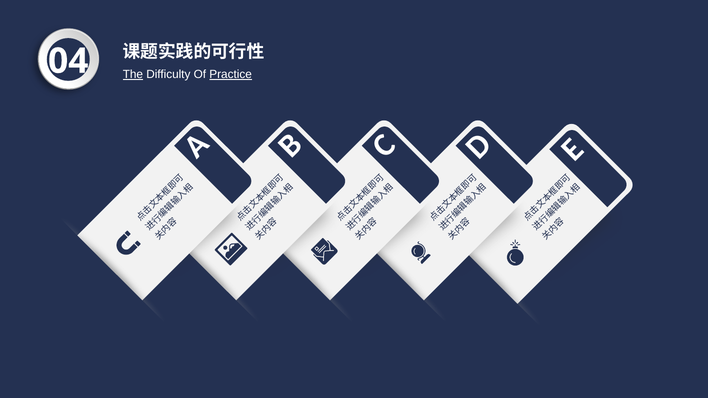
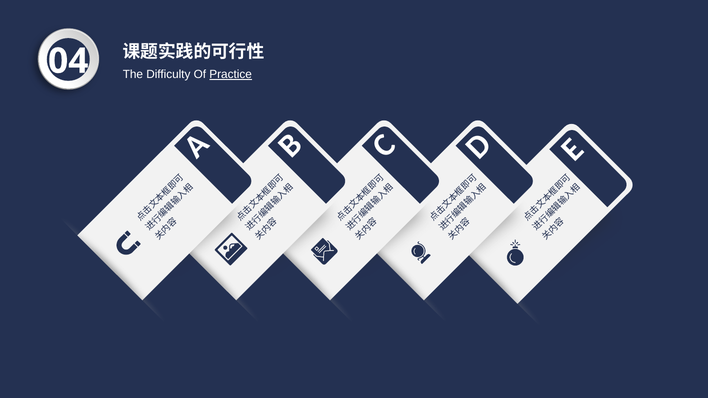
The underline: present -> none (133, 75)
